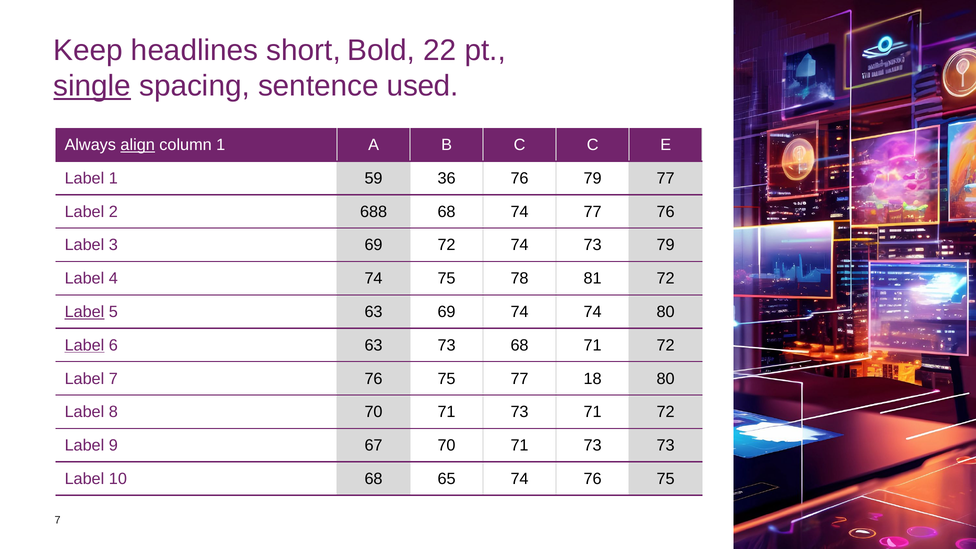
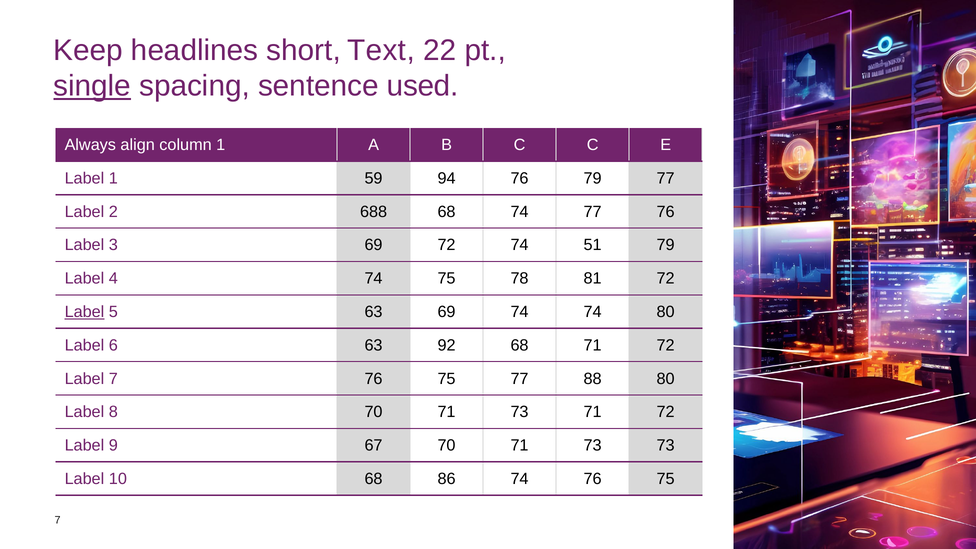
Bold: Bold -> Text (381, 50)
align underline: present -> none (138, 145)
36: 36 -> 94 (447, 178)
74 73: 73 -> 51 (593, 245)
Label underline: present -> none (84, 345)
63 73: 73 -> 92 (447, 345)
18: 18 -> 88 (593, 379)
65: 65 -> 86 (447, 479)
